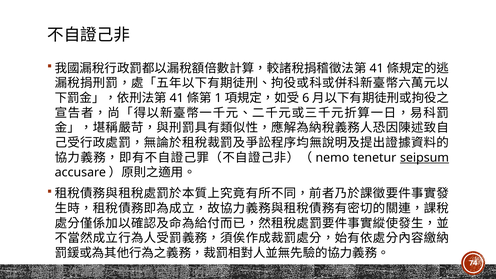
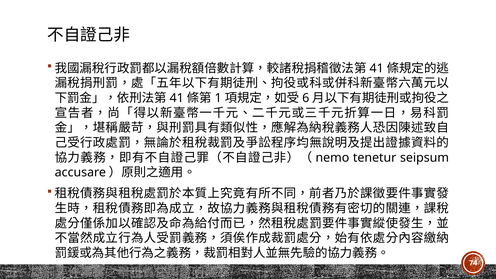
seipsum underline: present -> none (424, 158)
